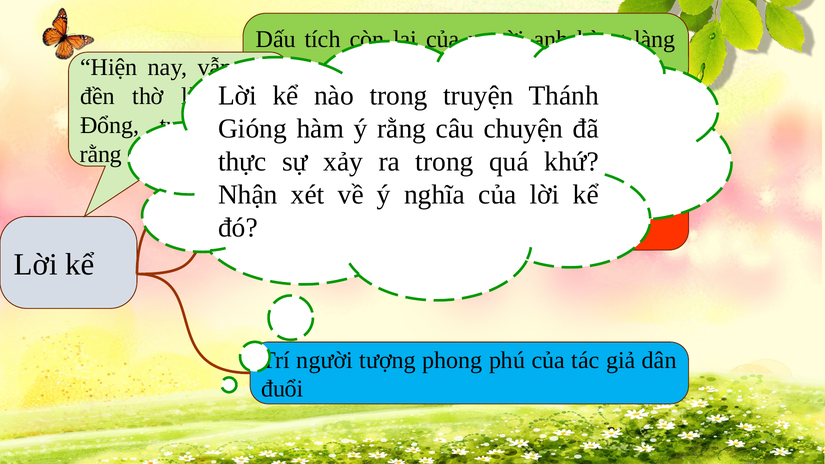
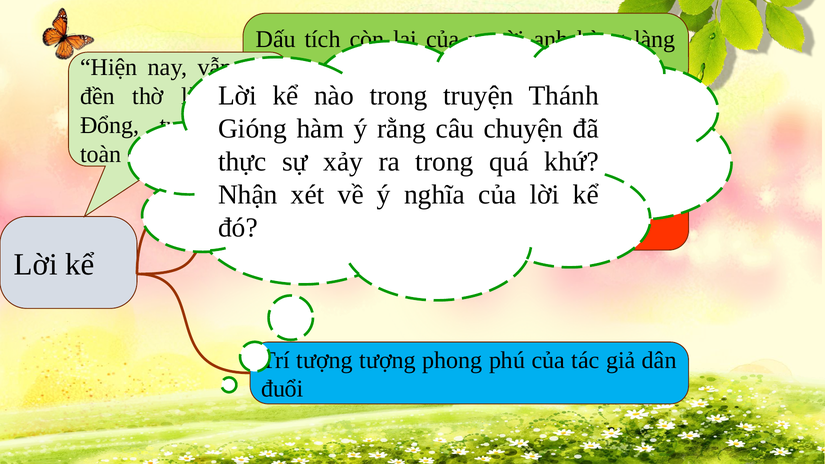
rằng: rằng -> toàn (101, 154)
người: người -> tượng (325, 360)
